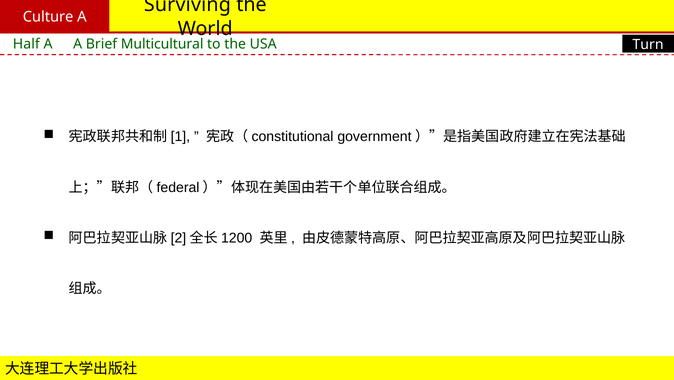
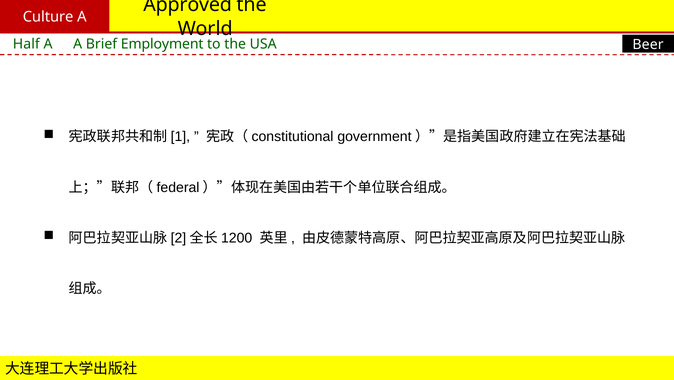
Surviving: Surviving -> Approved (188, 5)
Multicultural: Multicultural -> Employment (162, 44)
Turn: Turn -> Beer (648, 45)
